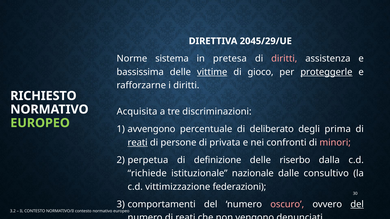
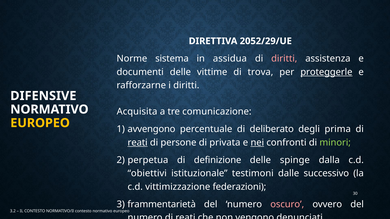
2045/29/UE: 2045/29/UE -> 2052/29/UE (266, 41)
pretesa: pretesa -> assidua (230, 59)
bassissima: bassissima -> documenti (140, 72)
vittime underline: present -> none (212, 72)
gioco: gioco -> trova (260, 72)
RICHIESTO: RICHIESTO -> DIFENSIVE (43, 96)
discriminazioni: discriminazioni -> comunicazione (217, 112)
EUROPEO colour: light green -> yellow (40, 123)
nei underline: none -> present (257, 143)
minori colour: pink -> light green (335, 143)
riserbo: riserbo -> spinge (295, 160)
richiede: richiede -> obiettivi (147, 174)
nazionale: nazionale -> testimoni (253, 174)
consultivo: consultivo -> successivo (326, 174)
comportamenti: comportamenti -> frammentarietà (162, 205)
del underline: present -> none (357, 205)
